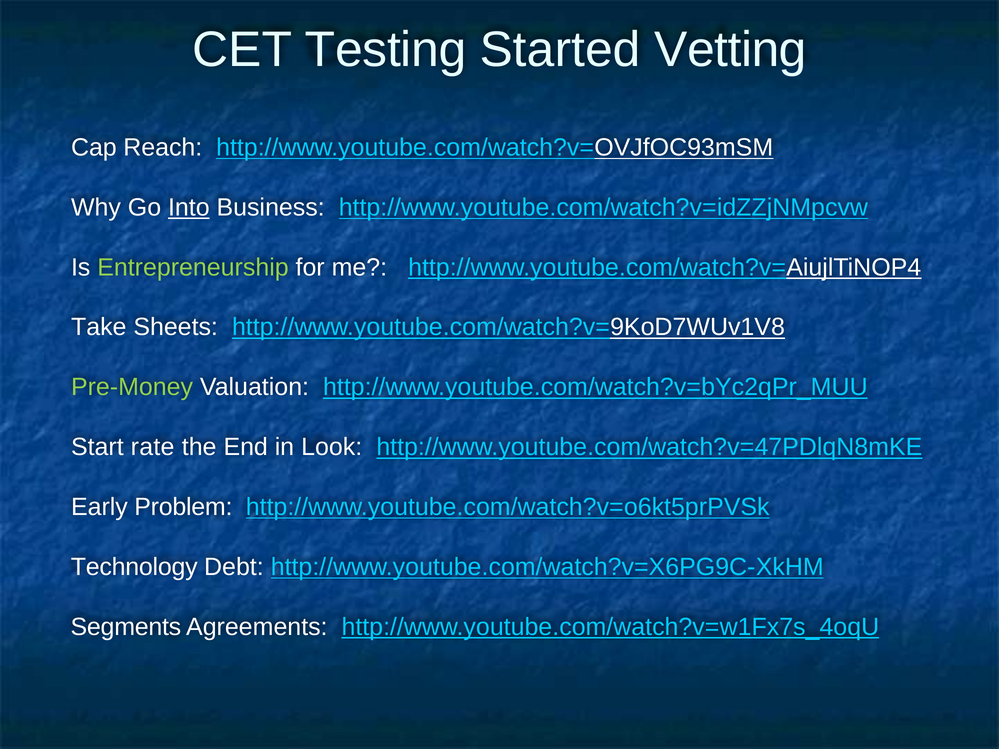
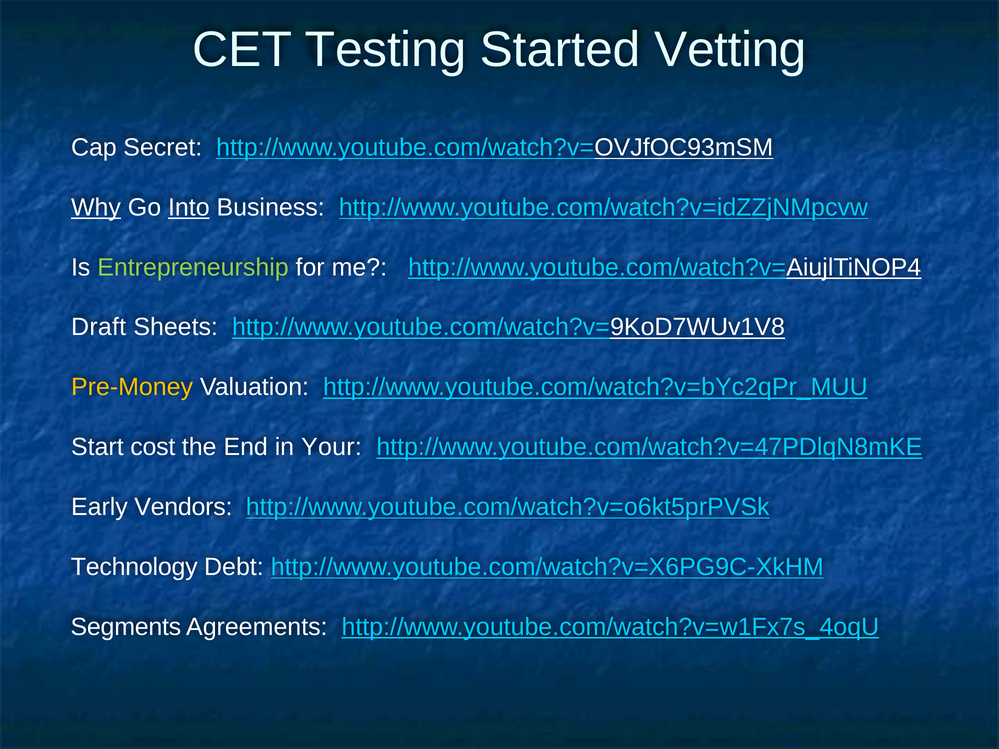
Reach: Reach -> Secret (163, 148)
Why underline: none -> present (96, 207)
Take: Take -> Draft (99, 327)
Pre-Money colour: light green -> yellow (132, 387)
rate: rate -> cost (153, 447)
Look: Look -> Your (332, 447)
Problem: Problem -> Vendors (183, 507)
